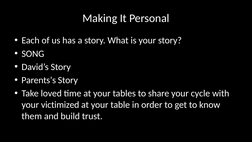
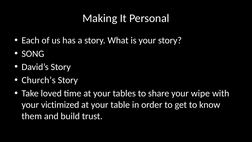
Parents’s: Parents’s -> Church’s (39, 80)
cycle: cycle -> wipe (200, 93)
